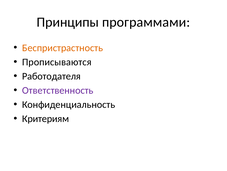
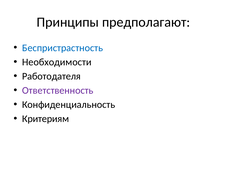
программами: программами -> предполагают (146, 22)
Беспристрастность colour: orange -> blue (63, 48)
Прописываются: Прописываются -> Необходимости (57, 62)
